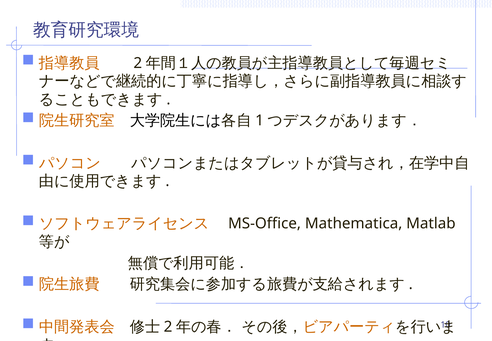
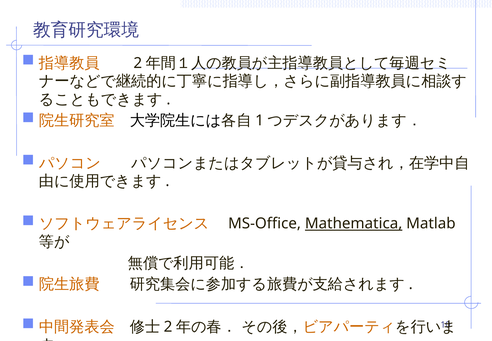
Mathematica underline: none -> present (354, 223)
